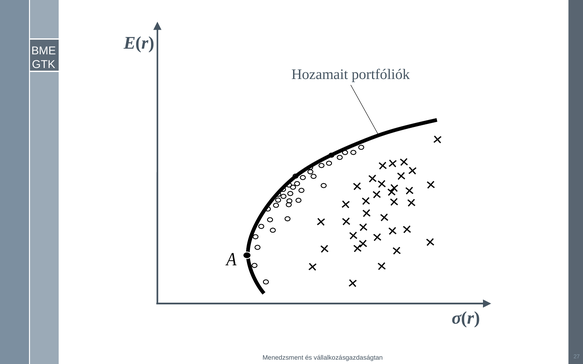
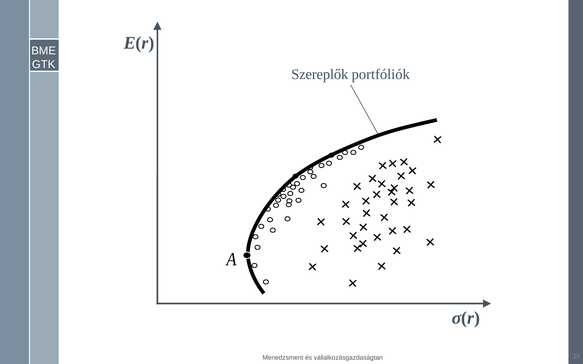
Hozamait: Hozamait -> Szereplők (320, 74)
